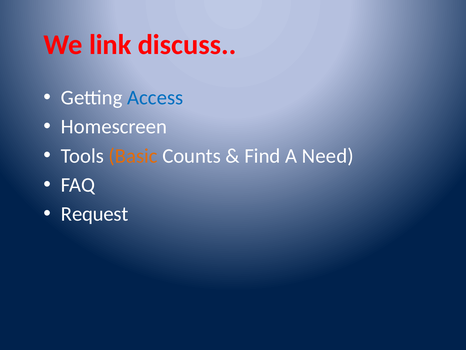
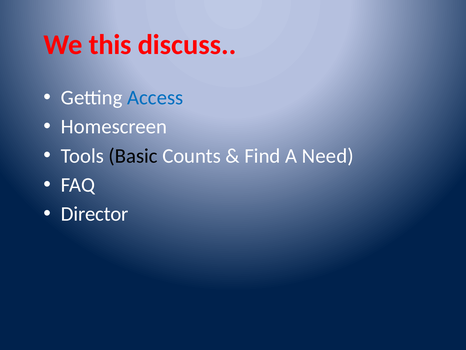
link: link -> this (110, 45)
Basic colour: orange -> black (133, 156)
Request: Request -> Director (95, 214)
